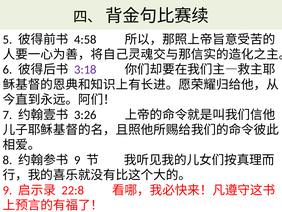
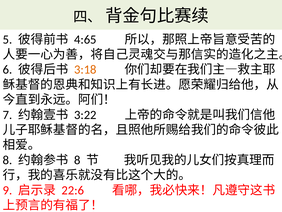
4:58: 4:58 -> 4:65 (85, 39)
3:18 colour: purple -> orange (85, 69)
3:26: 3:26 -> 3:22 (85, 115)
9: 9 -> 8 (77, 160)
22:8: 22:8 -> 22:6 (73, 190)
